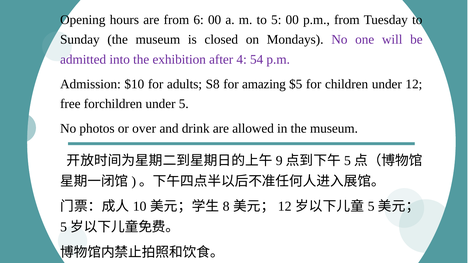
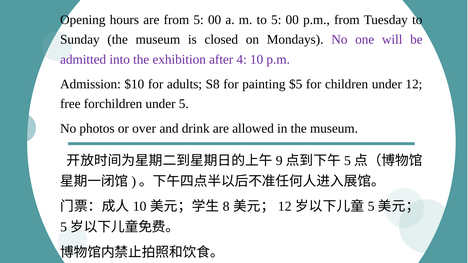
from 6: 6 -> 5 (199, 20)
4 54: 54 -> 10 (257, 59)
amazing: amazing -> painting (264, 84)
